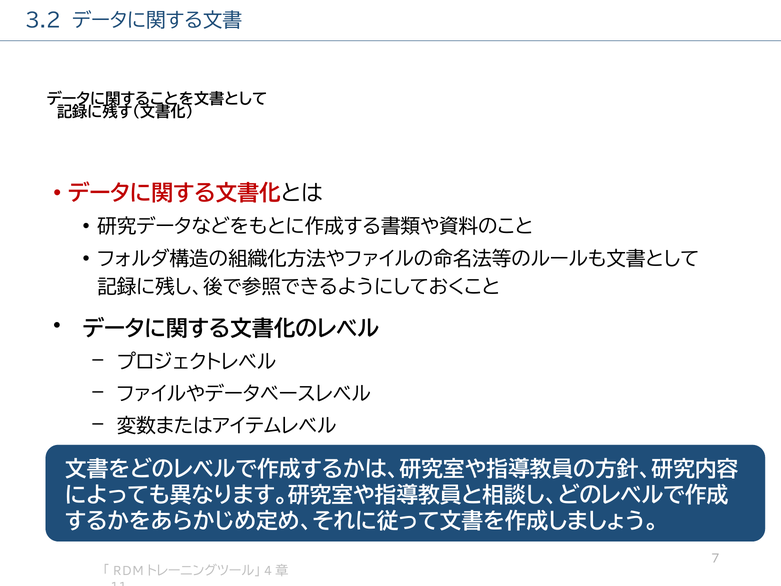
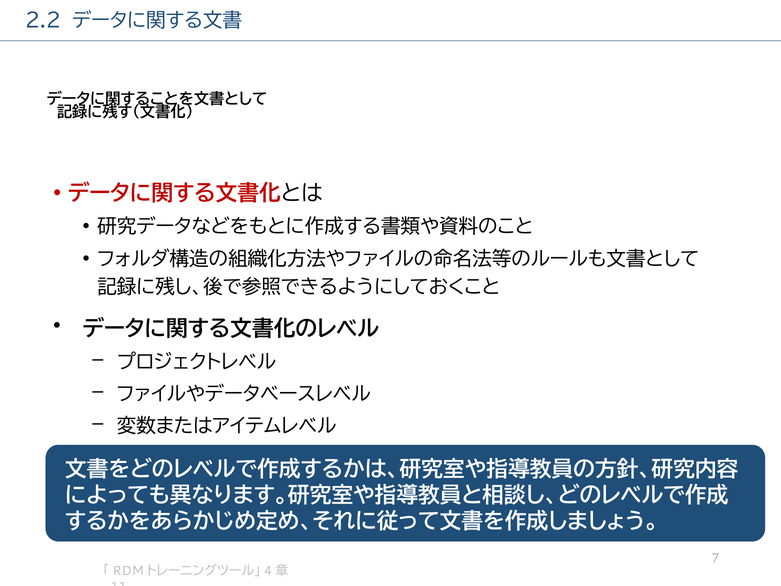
3.2: 3.2 -> 2.2 (43, 21)
